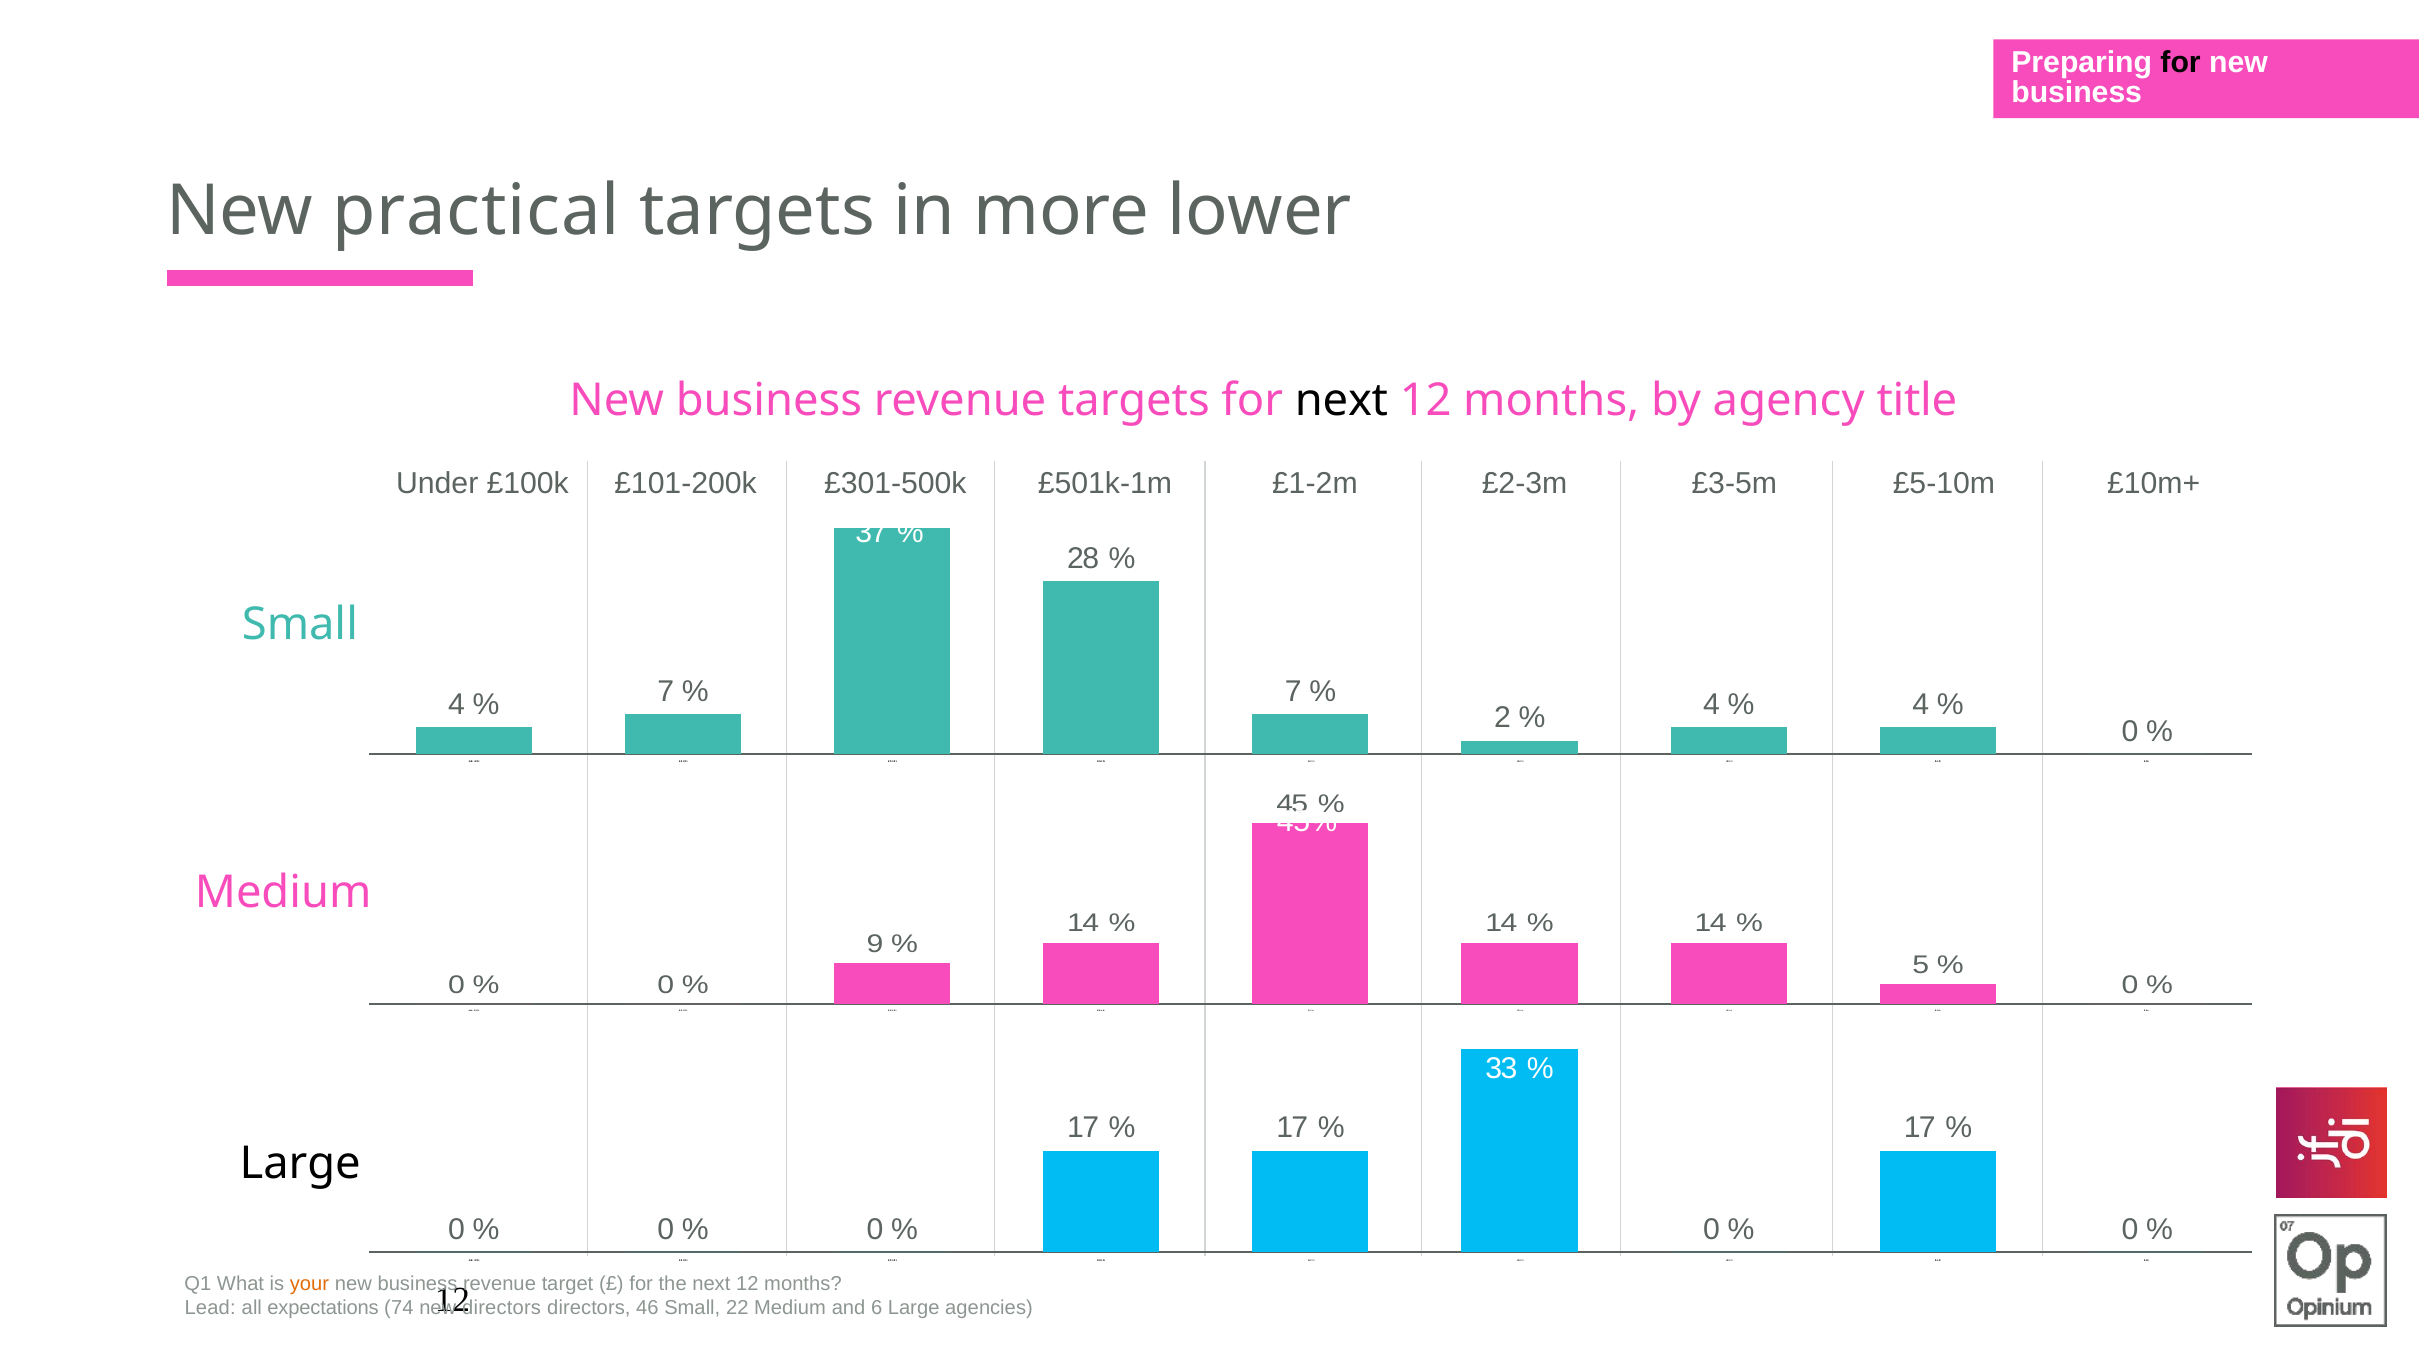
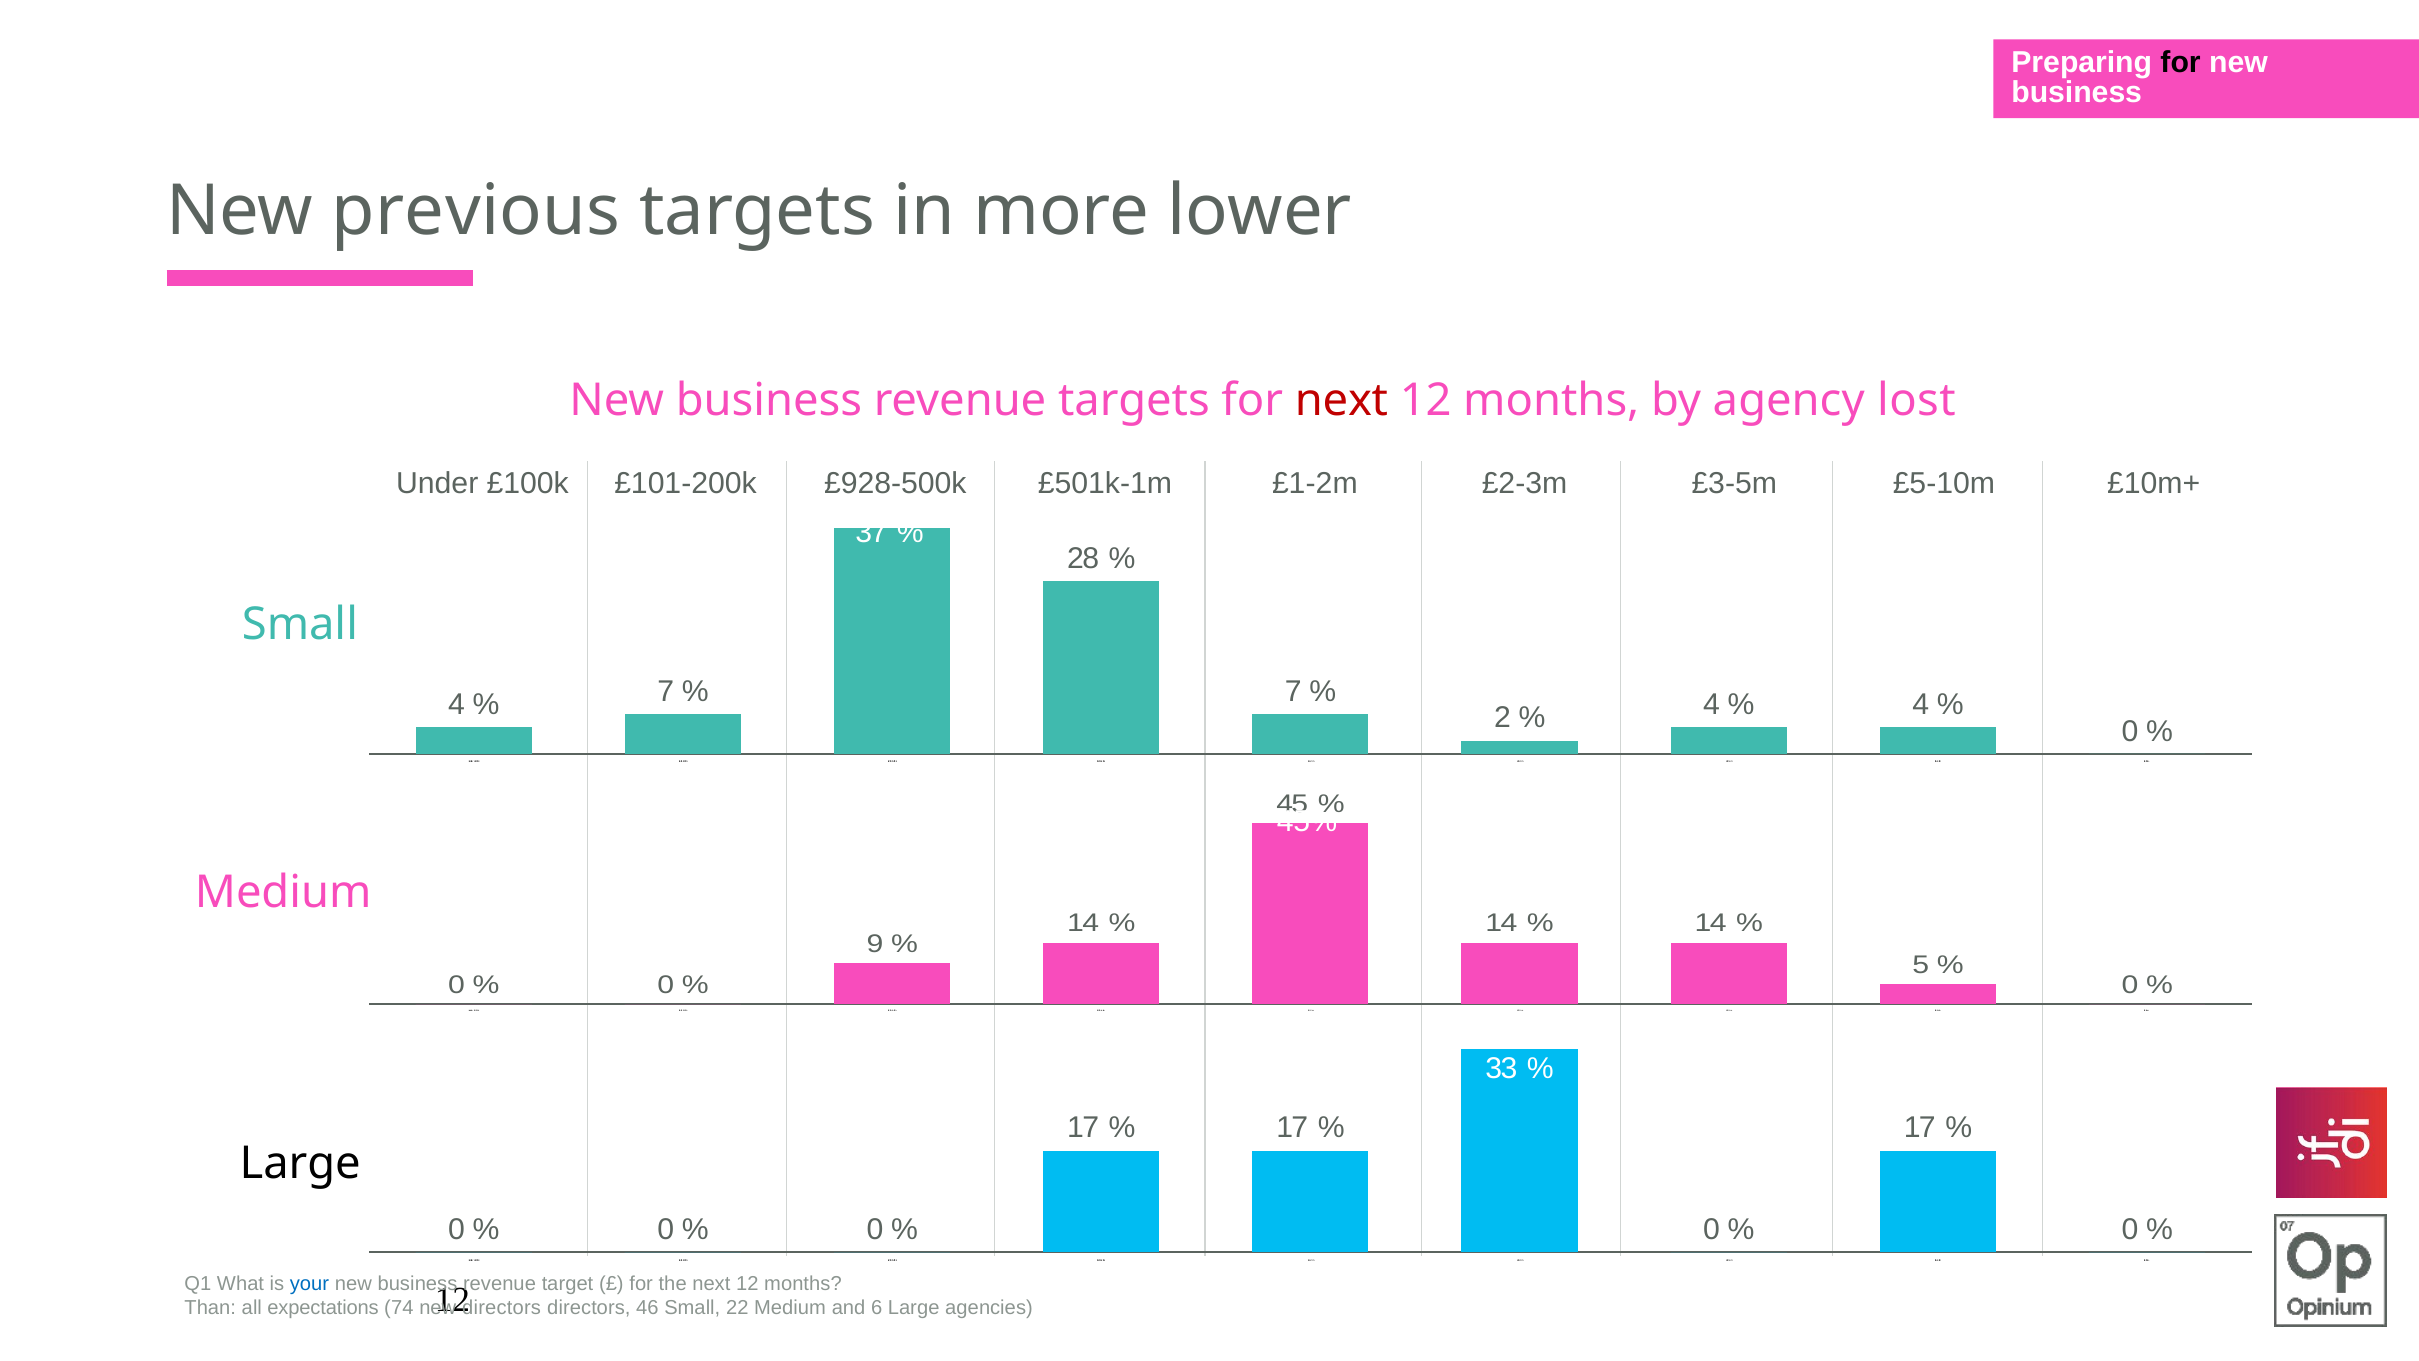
practical: practical -> previous (476, 211)
next colour: black -> red (1342, 400)
title: title -> lost (1916, 400)
£301-500k: £301-500k -> £928-500k (895, 484)
your colour: orange -> blue (309, 1284)
Lead: Lead -> Than (210, 1308)
